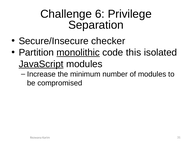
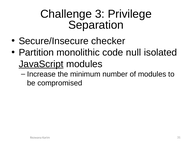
6: 6 -> 3 (100, 14)
monolithic underline: present -> none (78, 53)
this: this -> null (134, 53)
